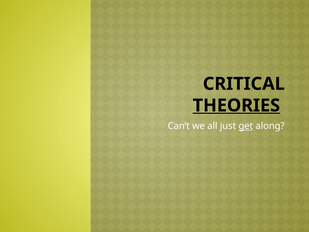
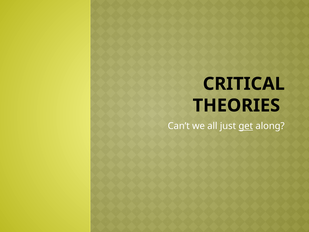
THEORIES underline: present -> none (236, 105)
